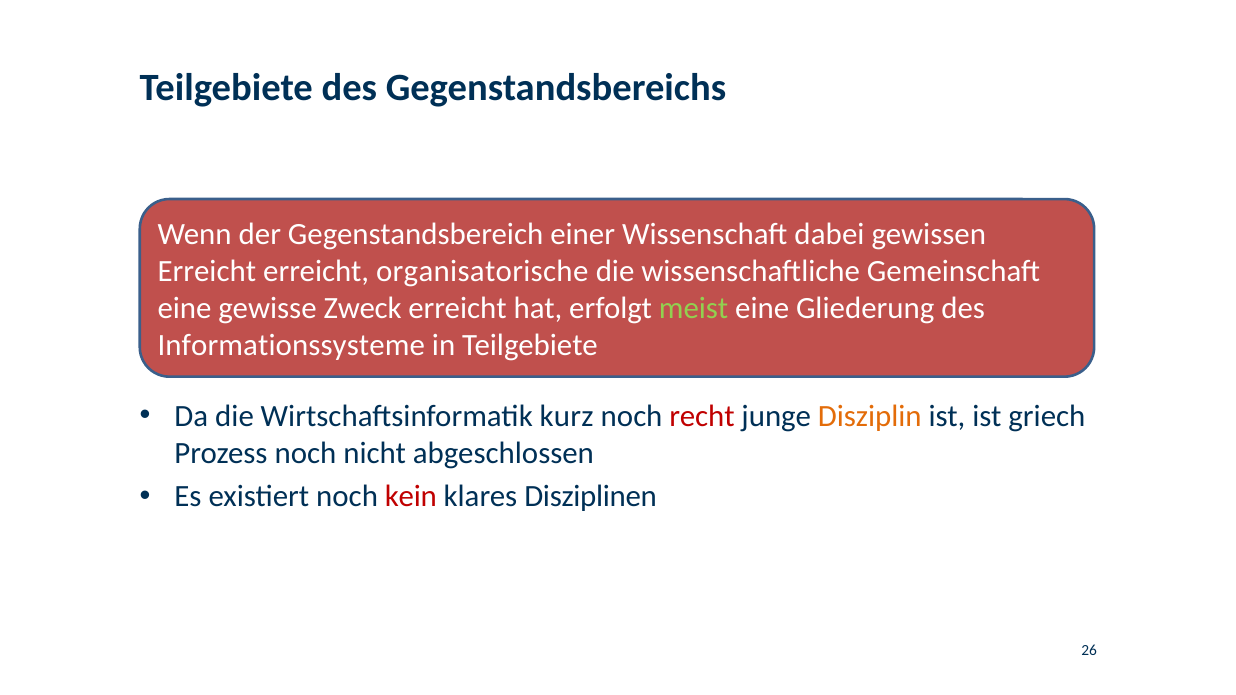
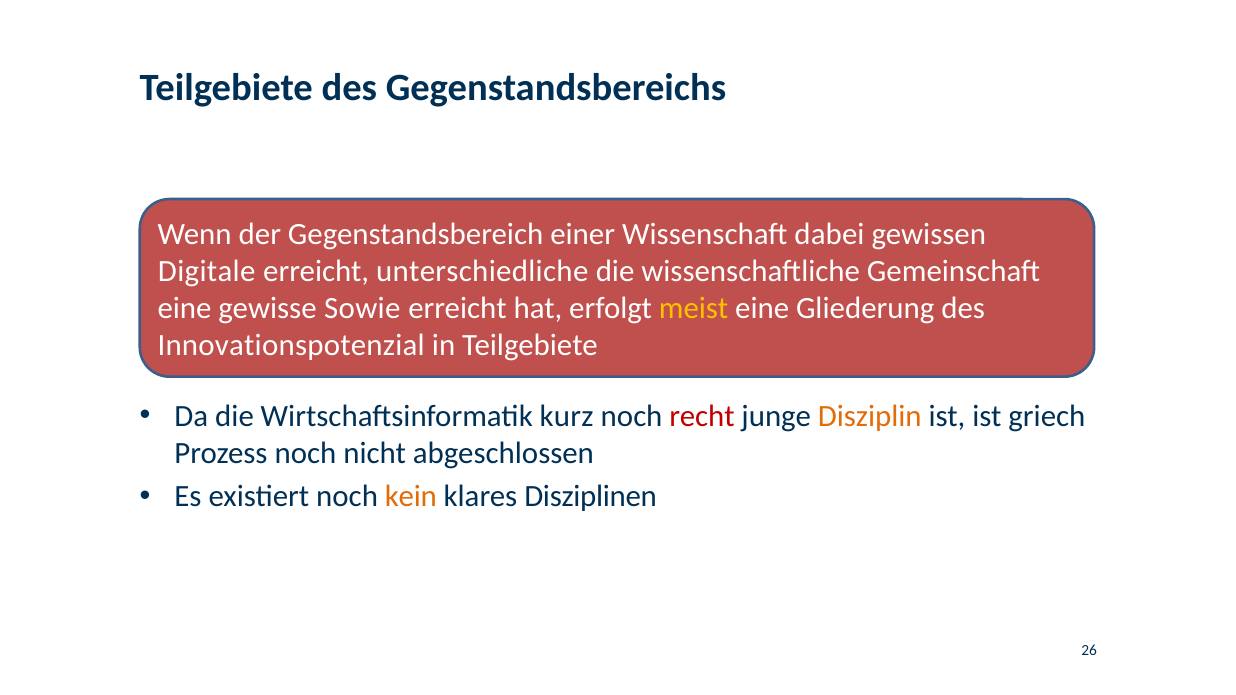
Erreicht: Erreicht -> Digitale (207, 272)
organisatorische: organisatorische -> unterschiedliche (482, 272)
Zweck: Zweck -> Sowie (362, 309)
meist colour: light green -> yellow (694, 309)
Informationssysteme: Informationssysteme -> Innovationspotenzial (291, 346)
kein colour: red -> orange (411, 497)
